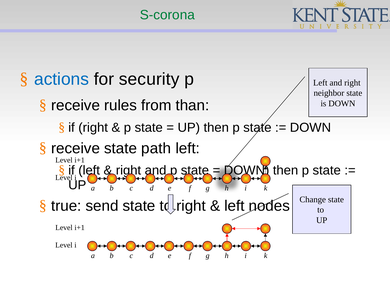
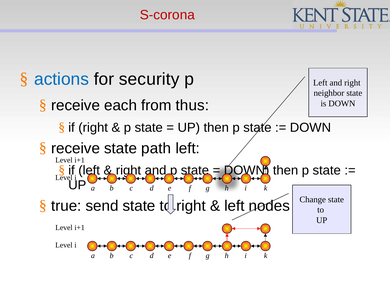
S-corona colour: green -> red (167, 15)
rules: rules -> each (121, 106)
than: than -> thus (192, 106)
